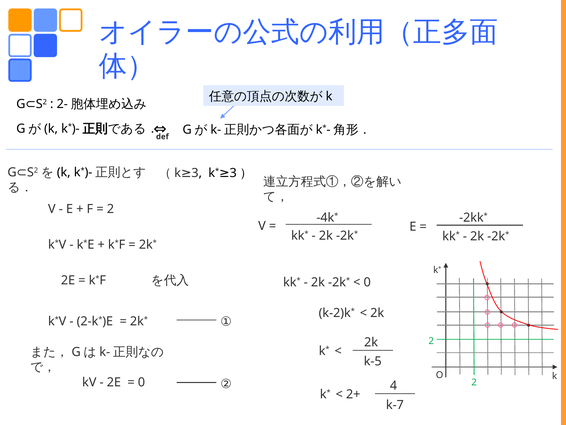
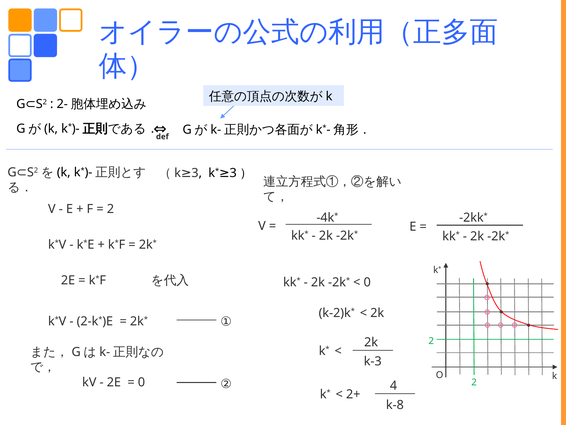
k-5: k-5 -> k-3 (373, 361)
k-7: k-7 -> k-8 (395, 404)
